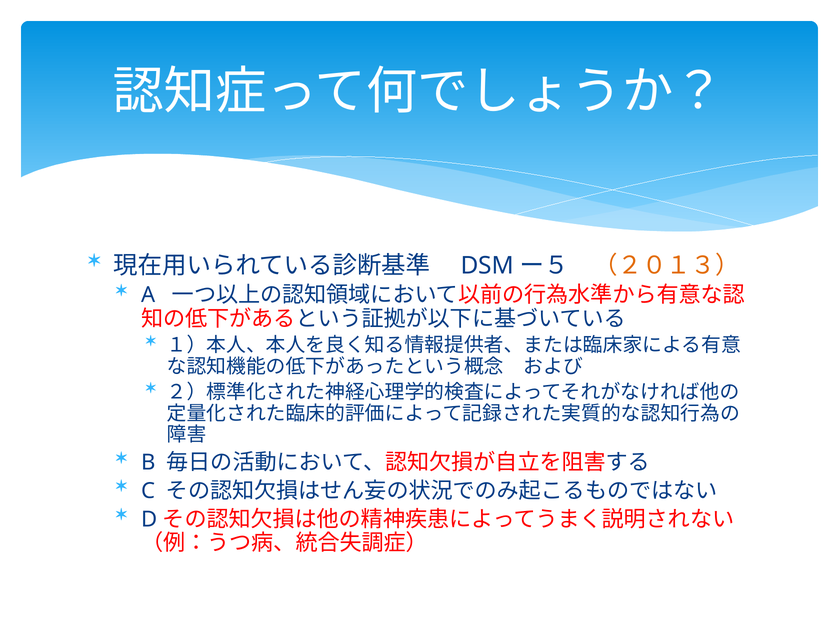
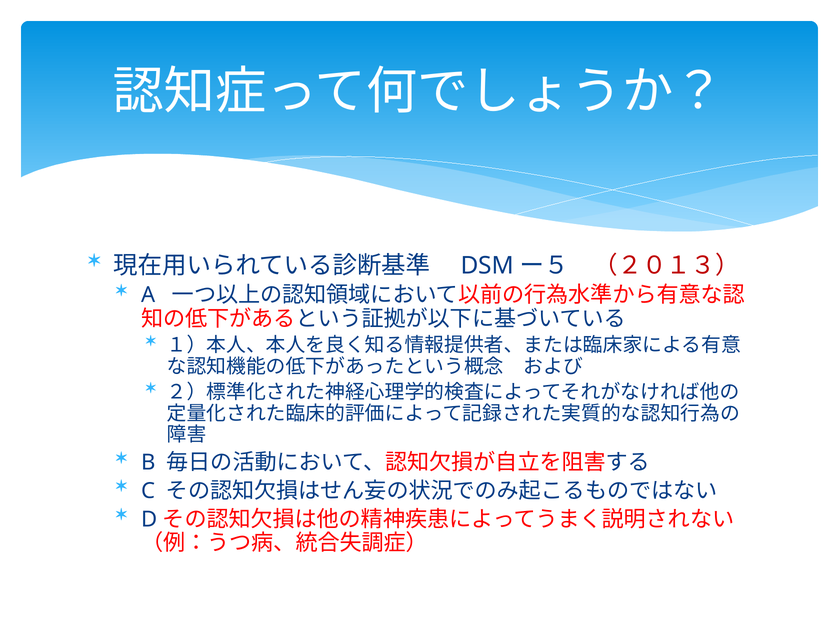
（２０１３） colour: orange -> red (666, 266)
